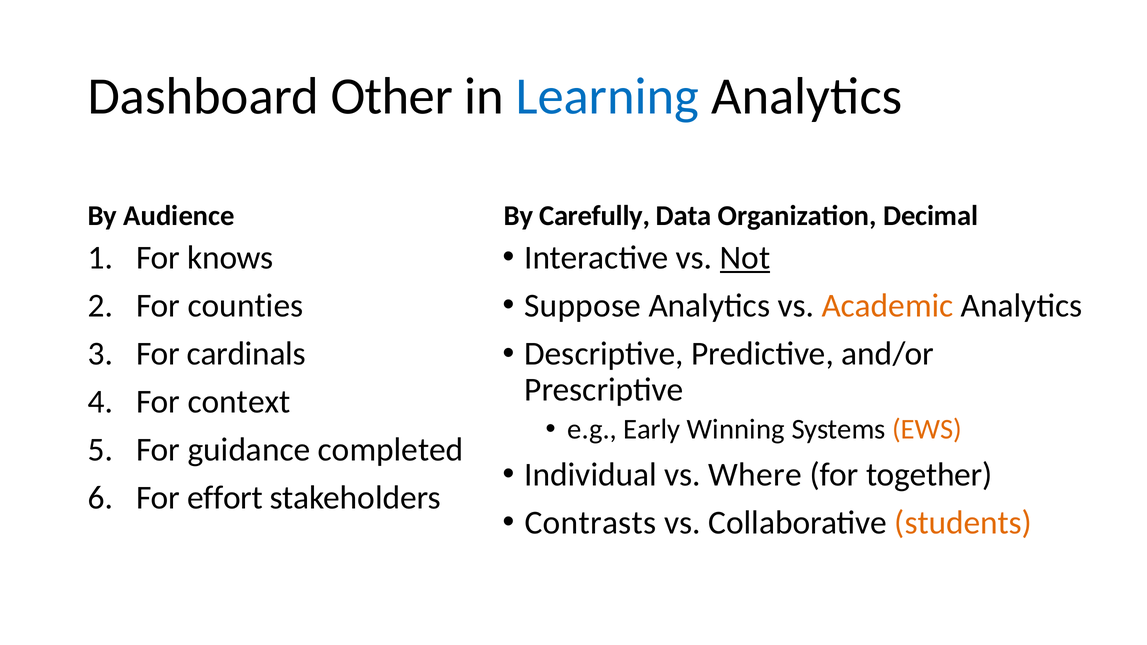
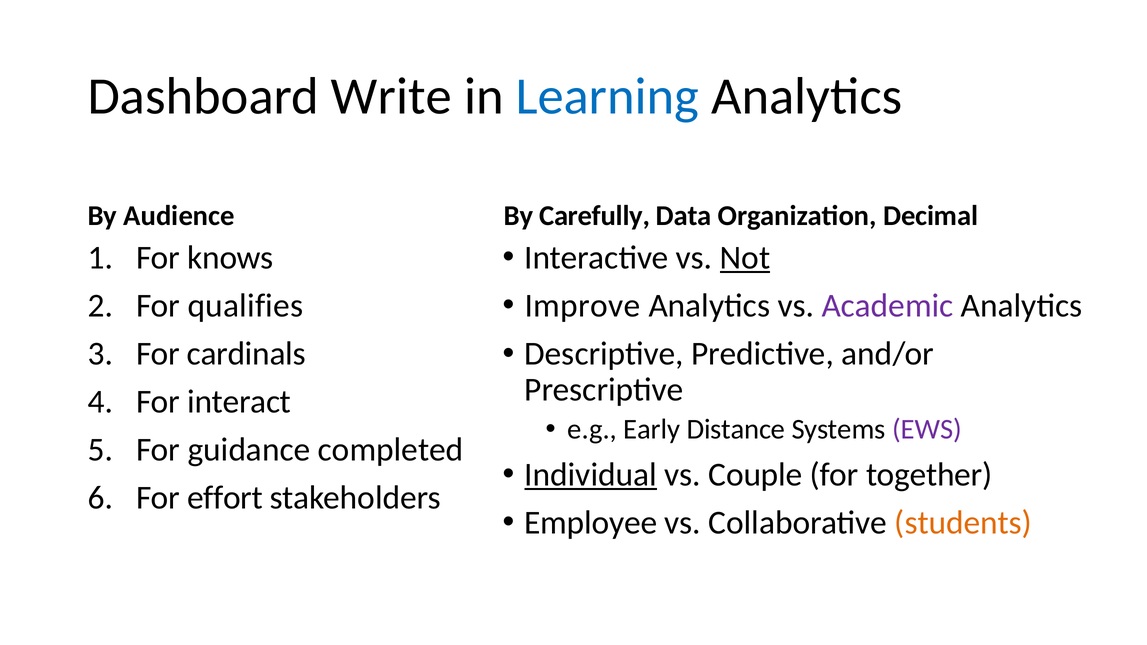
Other: Other -> Write (391, 96)
Suppose: Suppose -> Improve (583, 306)
Academic colour: orange -> purple (888, 306)
counties: counties -> qualifies (245, 306)
context: context -> interact (239, 402)
Winning: Winning -> Distance (736, 429)
EWS colour: orange -> purple (927, 429)
Individual underline: none -> present (591, 475)
Where: Where -> Couple (755, 475)
Contrasts: Contrasts -> Employee (591, 523)
